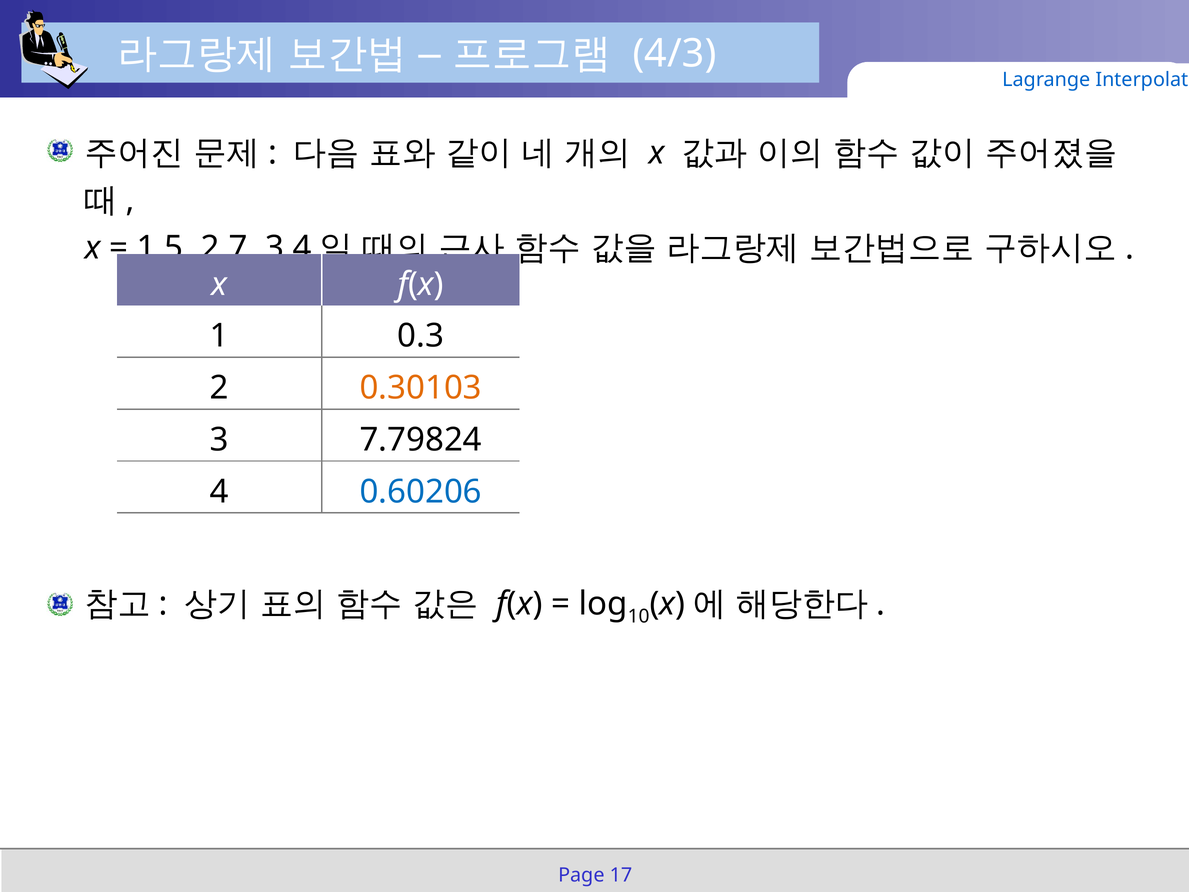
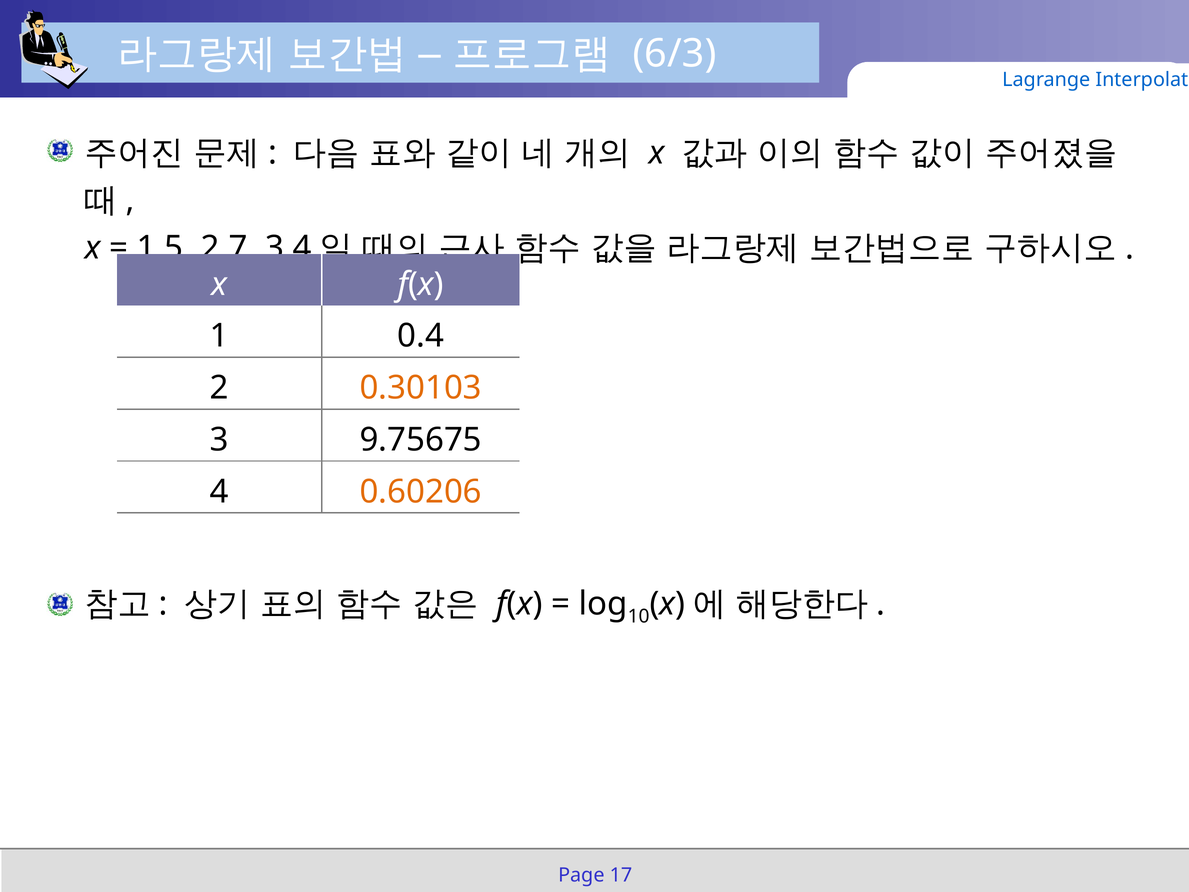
4/3: 4/3 -> 6/3 (675, 54)
0.3: 0.3 -> 0.4 (421, 336)
7.79824: 7.79824 -> 9.75675 (421, 440)
0.60206 colour: blue -> orange (421, 492)
